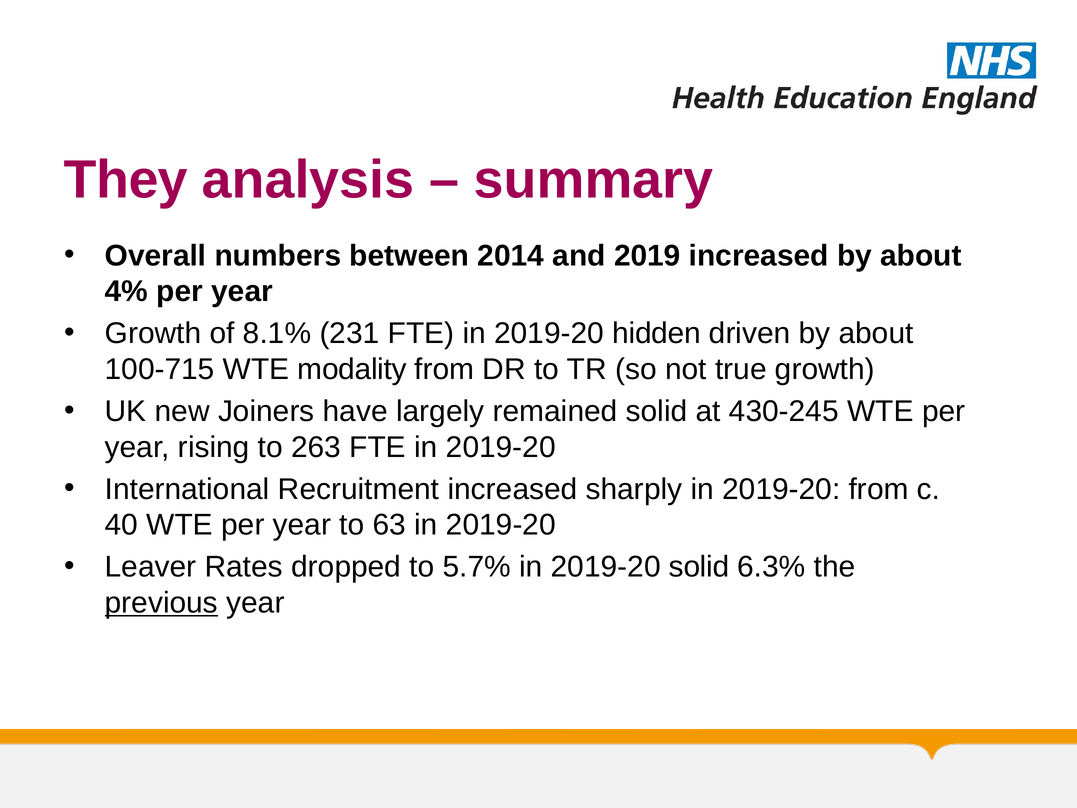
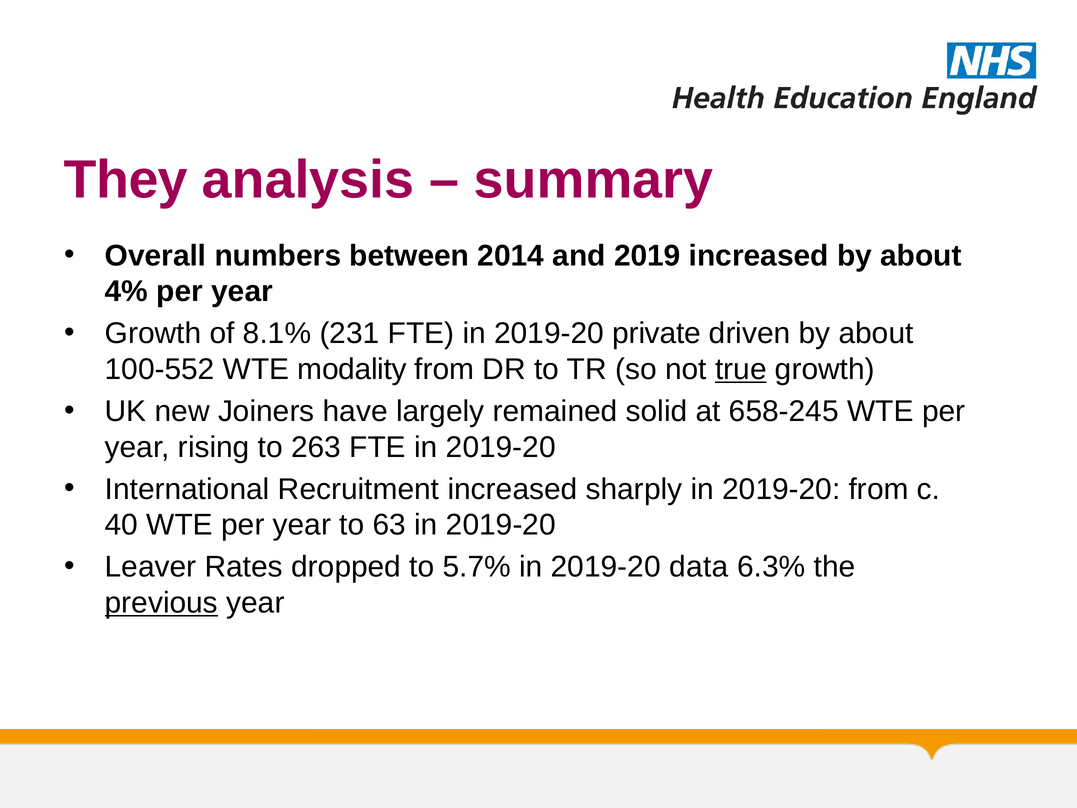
hidden: hidden -> private (657, 333)
100-715: 100-715 -> 100-552 (160, 369)
true underline: none -> present (741, 369)
430-245: 430-245 -> 658-245 (784, 411)
2019-20 solid: solid -> data (699, 567)
